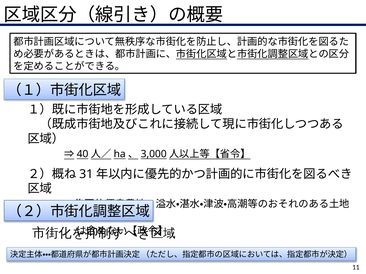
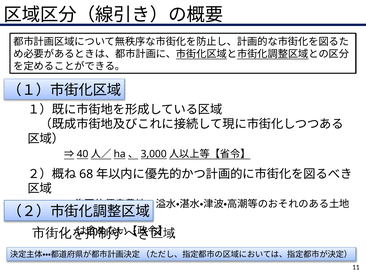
31: 31 -> 68 (86, 174)
